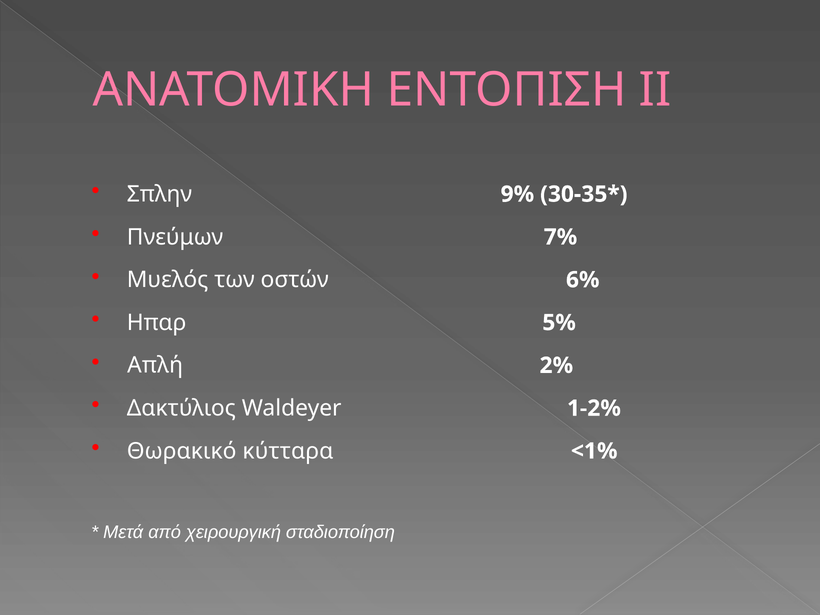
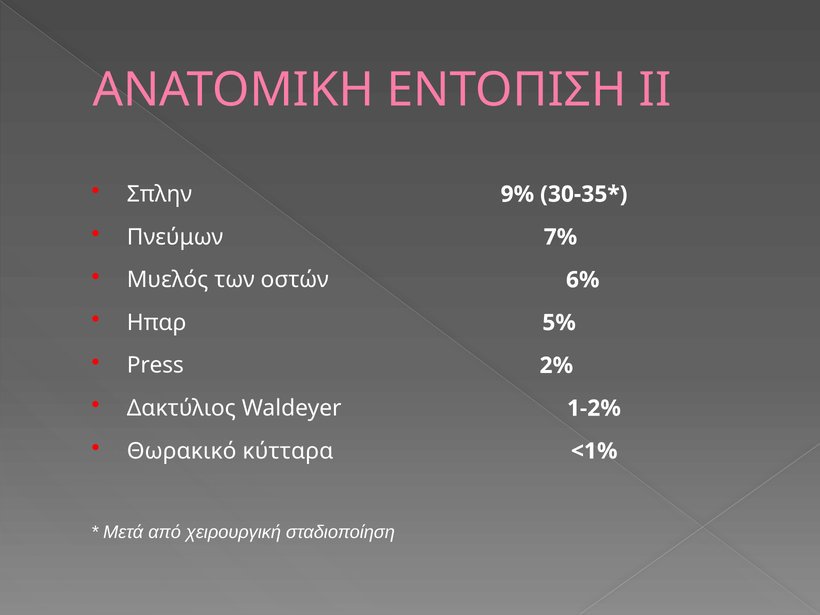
Απλή: Απλή -> Press (155, 365)
